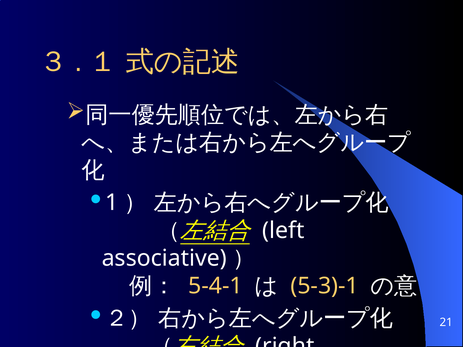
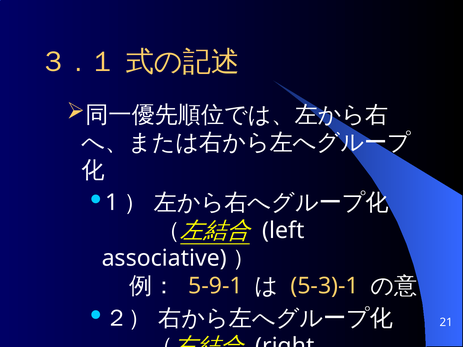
5-4-1: 5-4-1 -> 5-9-1 (215, 286)
